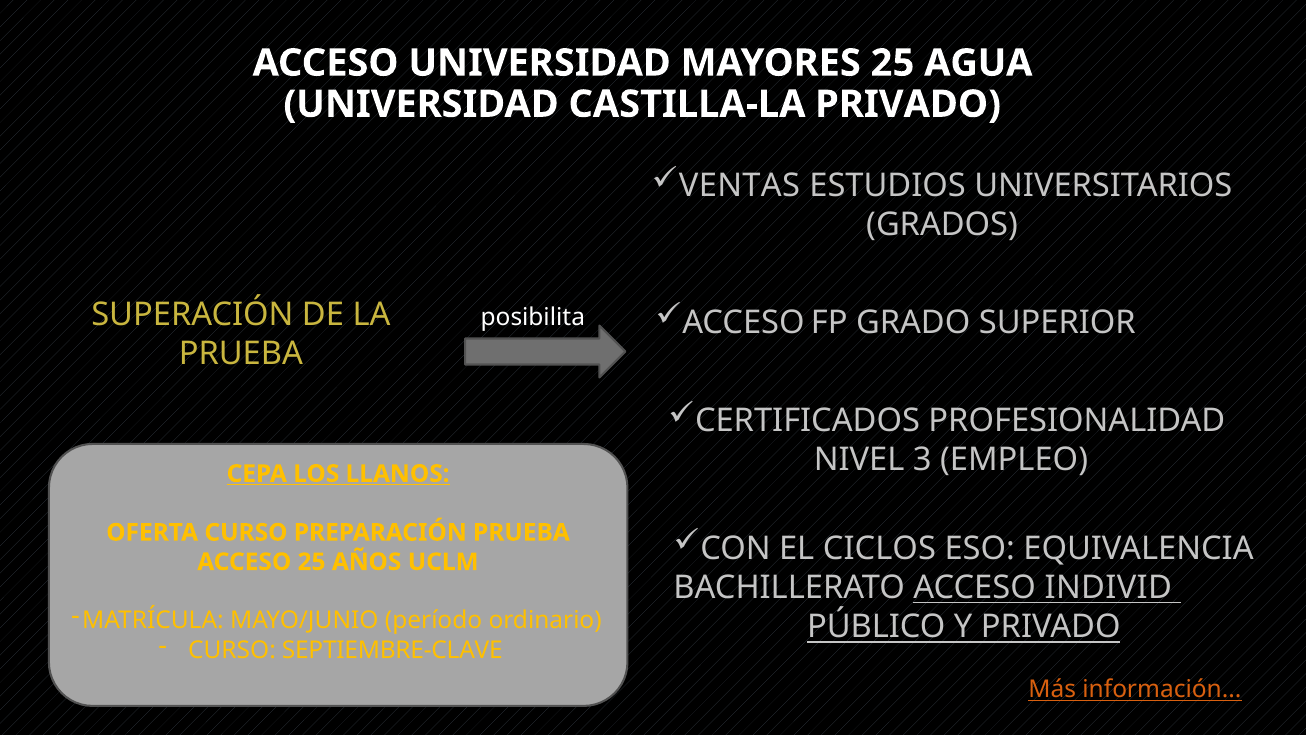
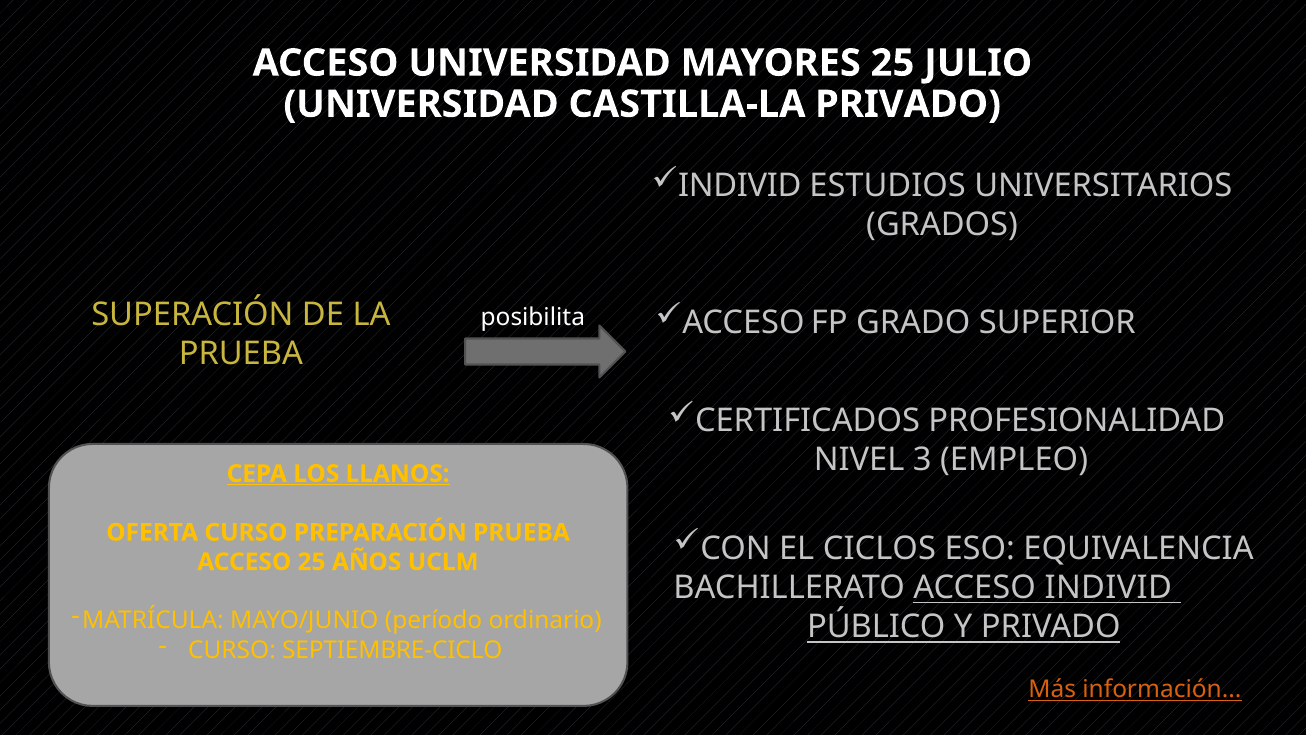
AGUA: AGUA -> JULIO (978, 63)
VENTAS: VENTAS -> INDIVID (740, 185)
SEPTIEMBRE-CLAVE: SEPTIEMBRE-CLAVE -> SEPTIEMBRE-CICLO (392, 650)
